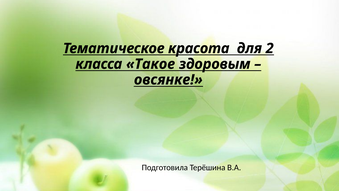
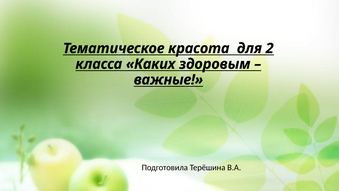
Такое: Такое -> Каких (151, 64)
овсянке: овсянке -> важные (168, 80)
